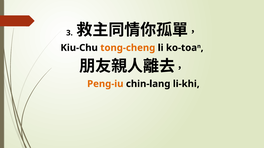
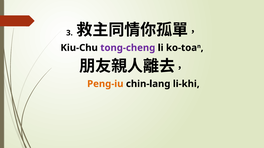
tong-cheng colour: orange -> purple (128, 48)
